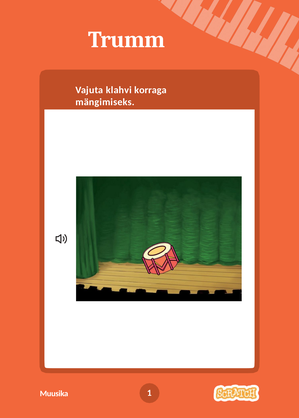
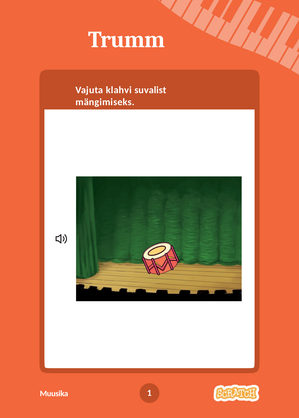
korraga: korraga -> suvalist (150, 90)
